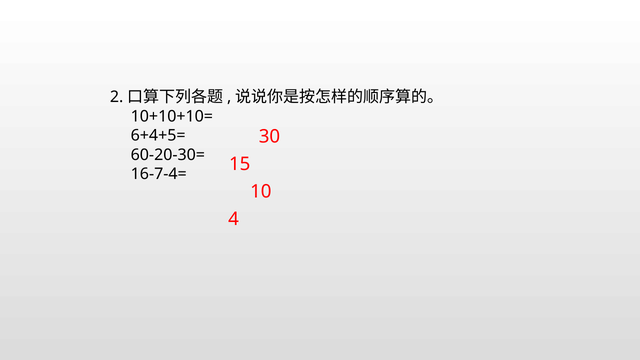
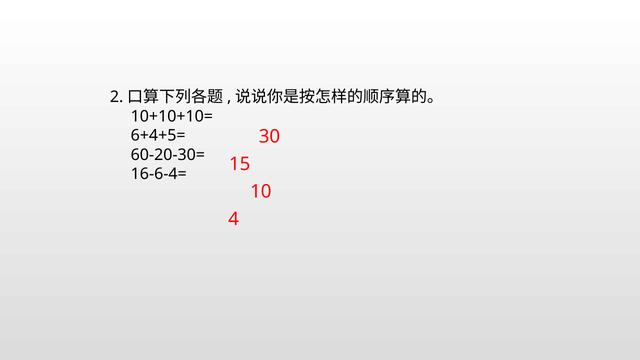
16-7-4=: 16-7-4= -> 16-6-4= (159, 174)
